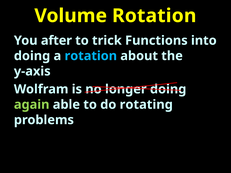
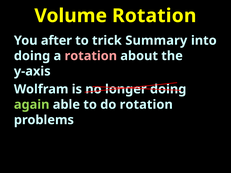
Functions: Functions -> Summary (156, 41)
rotation colour: light blue -> pink (91, 56)
do rotating: rotating -> rotation (146, 105)
